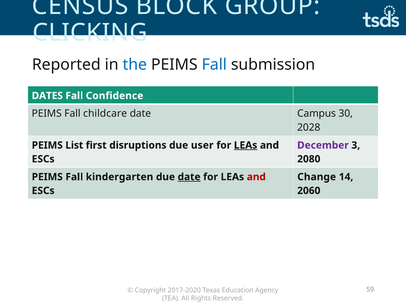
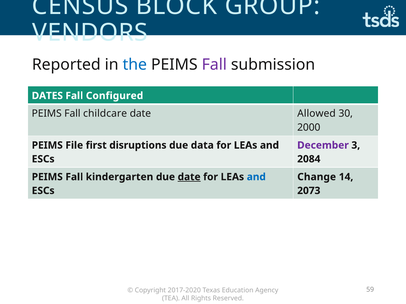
CLICKING: CLICKING -> VENDORS (90, 33)
Fall colour: blue -> purple (214, 65)
Confidence: Confidence -> Configured (115, 96)
Campus: Campus -> Allowed (316, 114)
2028: 2028 -> 2000 (309, 128)
List: List -> File (74, 145)
user: user -> data (202, 145)
LEAs underline: present -> none (246, 145)
2080: 2080 -> 2084 (309, 159)
and colour: red -> blue (256, 177)
2060: 2060 -> 2073 (309, 191)
